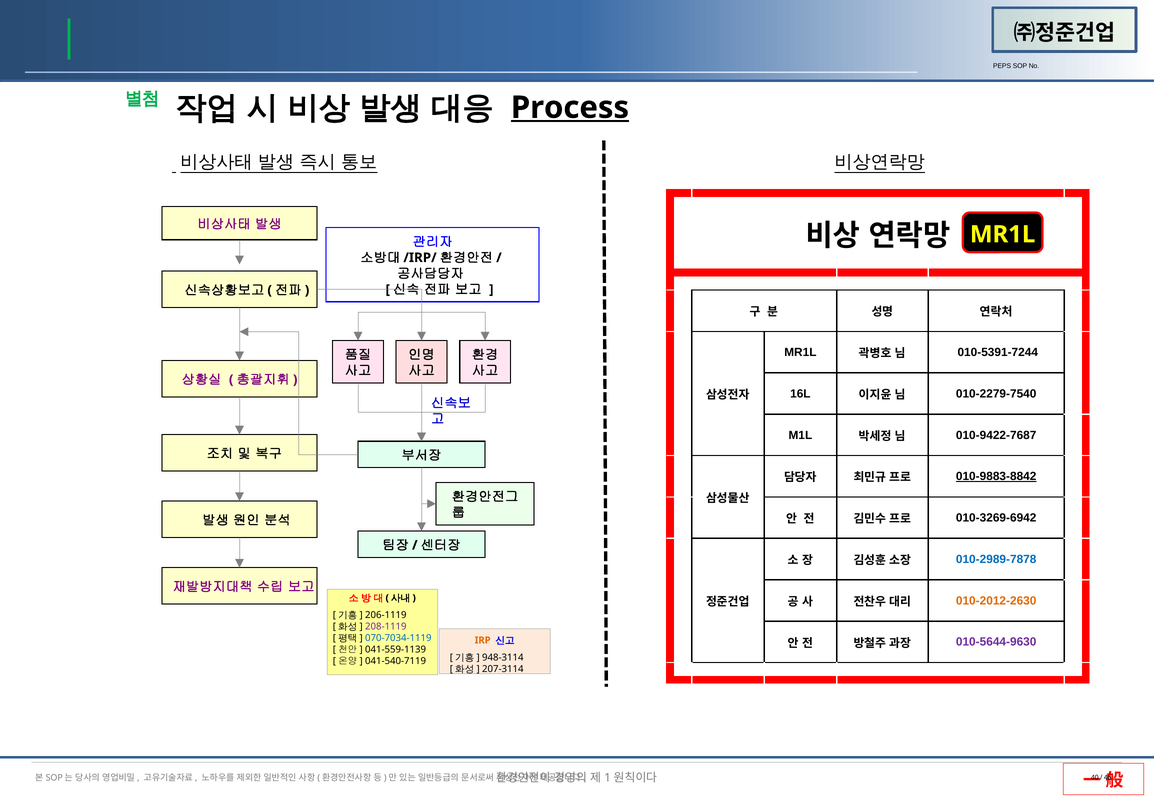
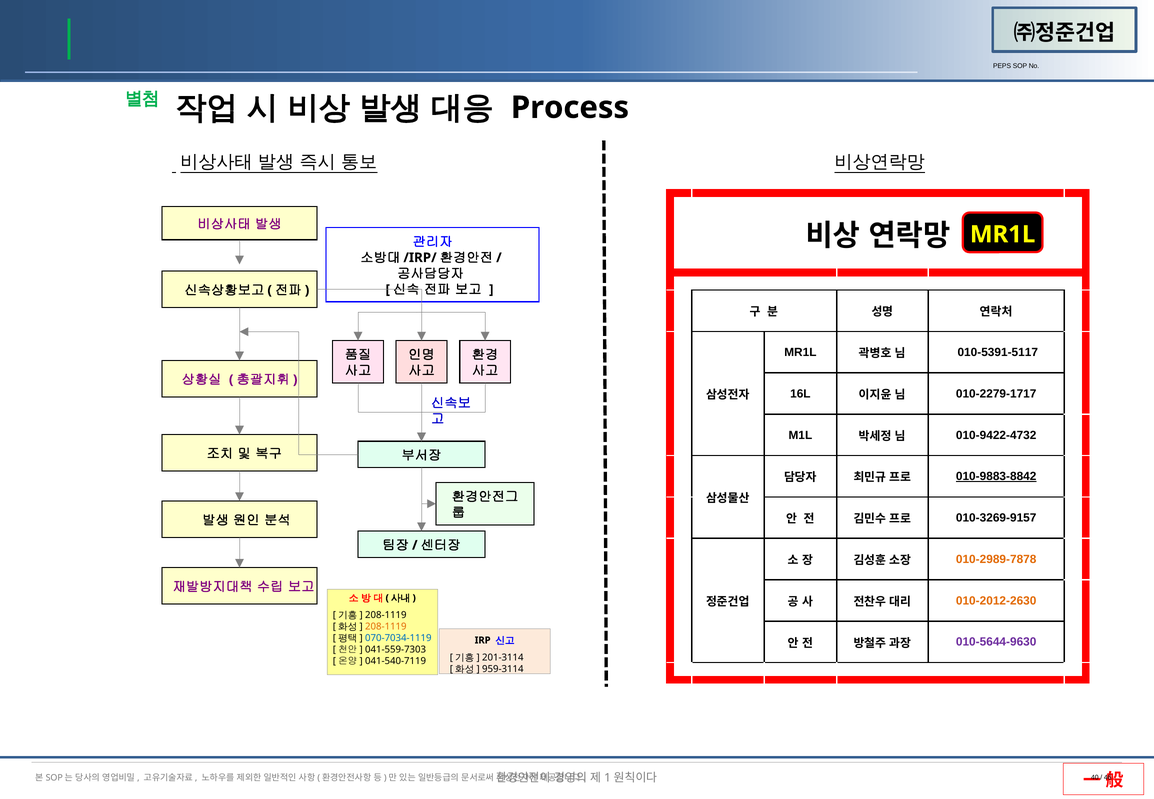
Process underline: present -> none (570, 108)
010-5391-7244: 010-5391-7244 -> 010-5391-5117 (998, 352)
010-2279-7540: 010-2279-7540 -> 010-2279-1717 (996, 394)
010-9422-7687: 010-9422-7687 -> 010-9422-4732 (996, 435)
010-3269-6942: 010-3269-6942 -> 010-3269-9157 (996, 518)
010-2989-7878 colour: blue -> orange (996, 559)
206-1119: 206-1119 -> 208-1119 (386, 615)
208-1119 colour: purple -> orange (386, 627)
IRP colour: orange -> black (483, 640)
041-559-1139: 041-559-1139 -> 041-559-7303 (396, 650)
948-3114: 948-3114 -> 201-3114 (503, 657)
207-3114: 207-3114 -> 959-3114 (503, 669)
